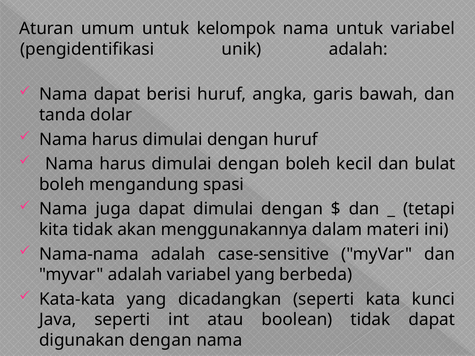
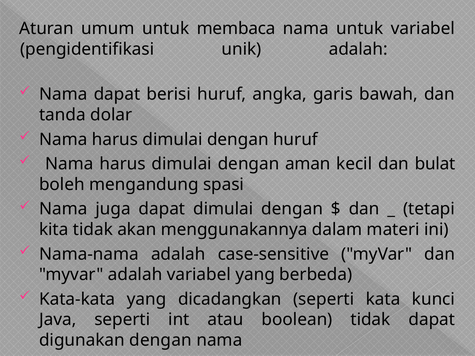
kelompok: kelompok -> membaca (236, 29)
dengan boleh: boleh -> aman (308, 164)
